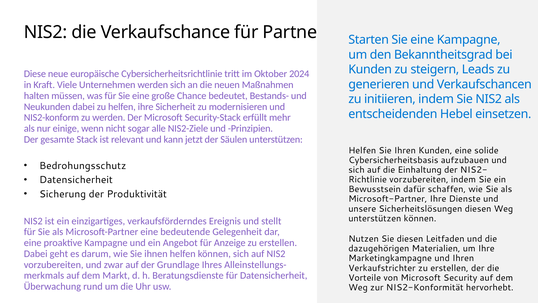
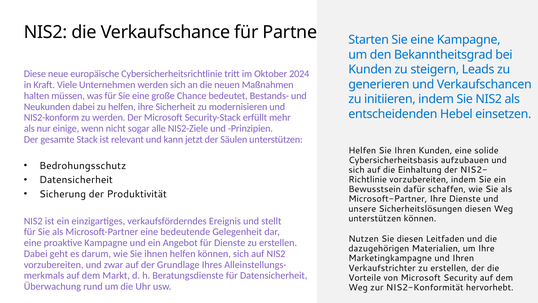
für Anzeige: Anzeige -> Dienste (230, 243)
